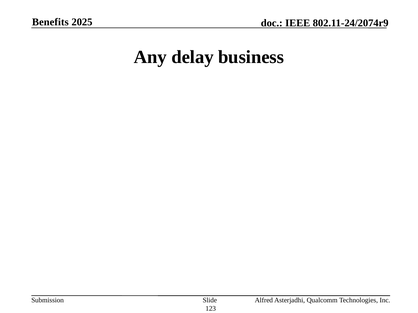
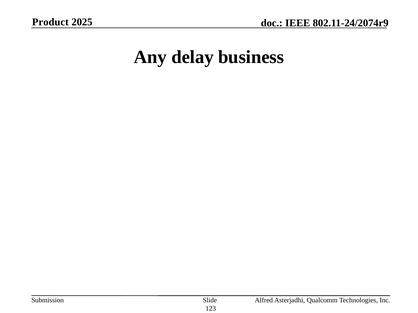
Benefits: Benefits -> Product (50, 22)
